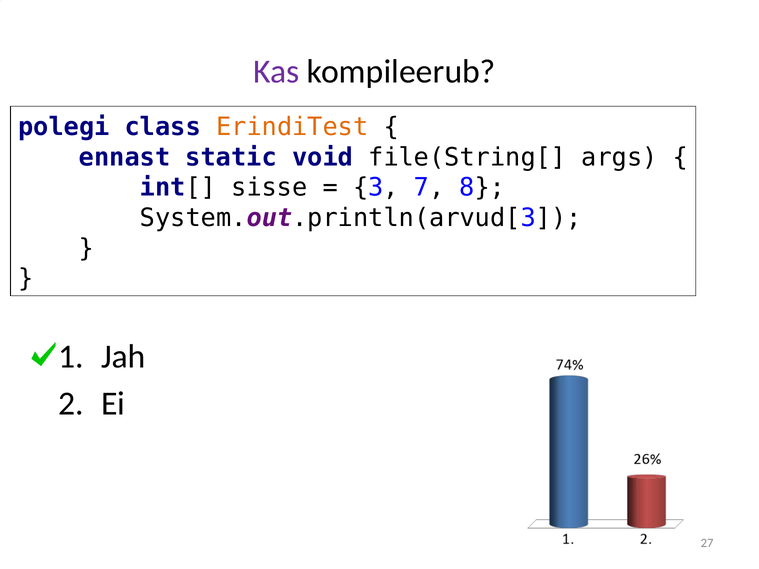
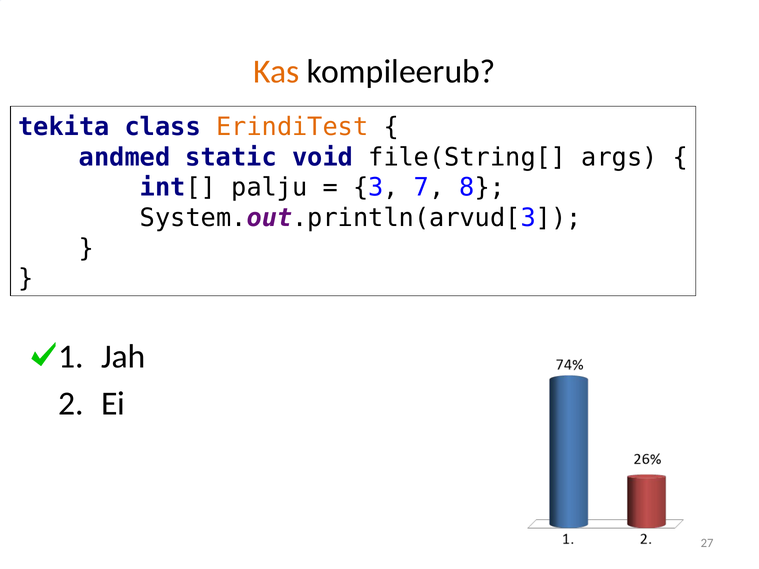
Kas colour: purple -> orange (276, 71)
polegi: polegi -> tekita (64, 127)
ennast: ennast -> andmed (125, 157)
sisse: sisse -> palju (269, 188)
